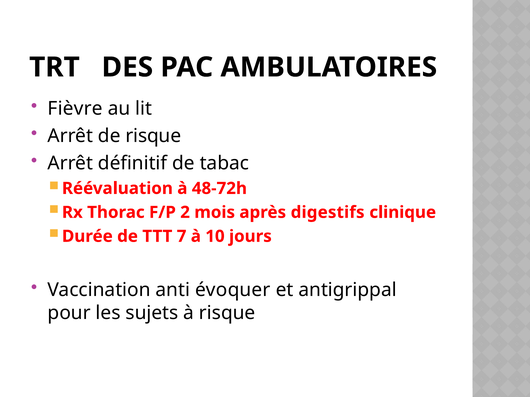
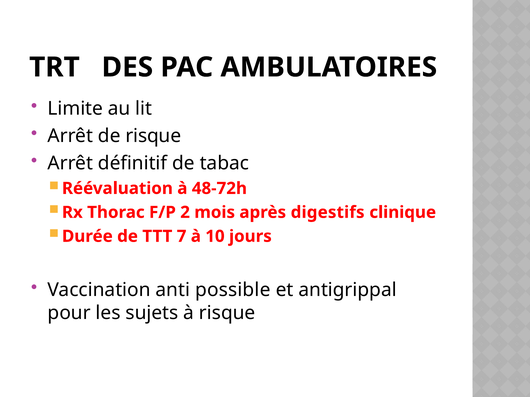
Fièvre: Fièvre -> Limite (75, 109)
évoquer: évoquer -> possible (233, 290)
